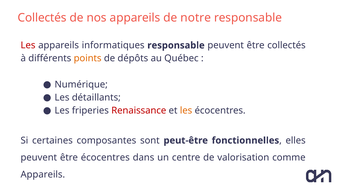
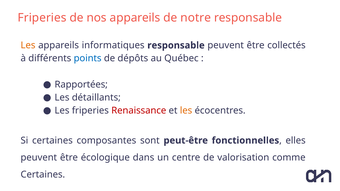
Collectés: Collectés -> Friperies (42, 18)
Les colour: red -> orange (28, 45)
points colour: orange -> blue (88, 58)
Numérique: Numérique -> Rapportées (81, 85)
être écocentres: écocentres -> écologique (105, 158)
Appareils: Appareils -> Certaines (43, 175)
